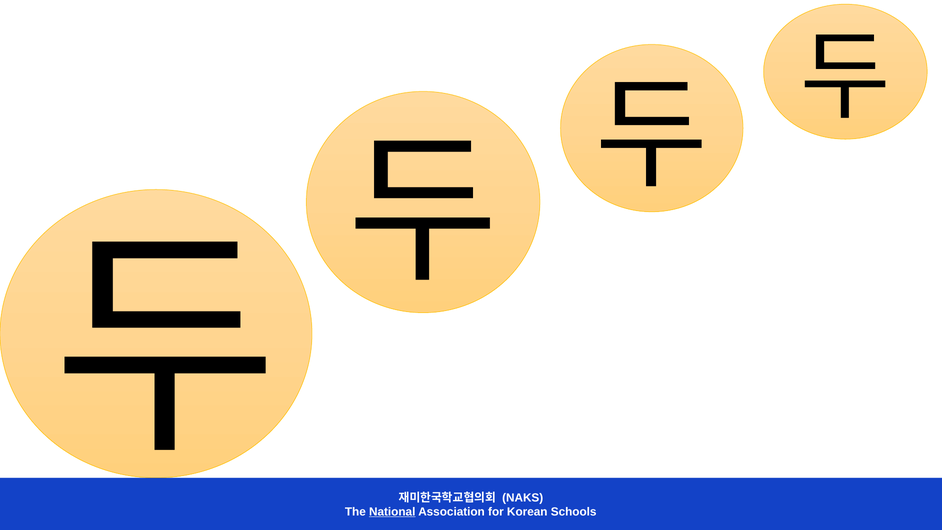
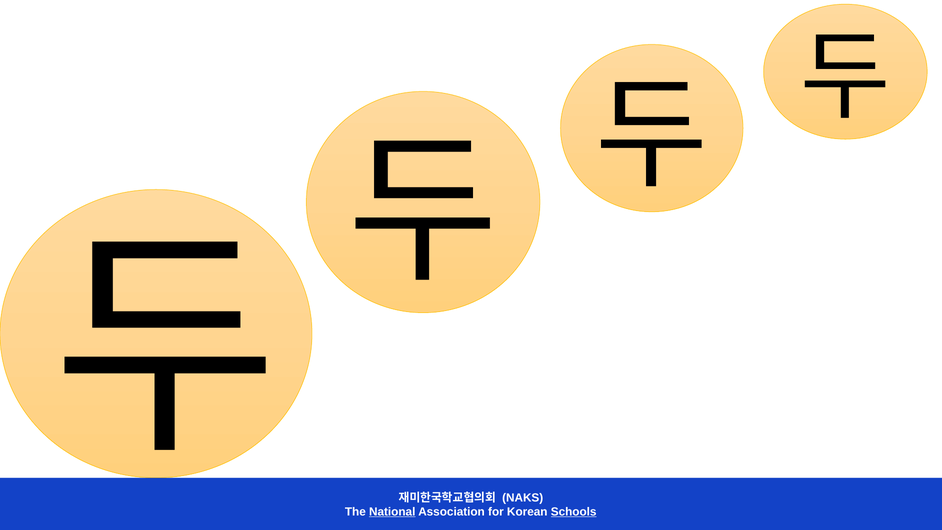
Schools underline: none -> present (574, 512)
